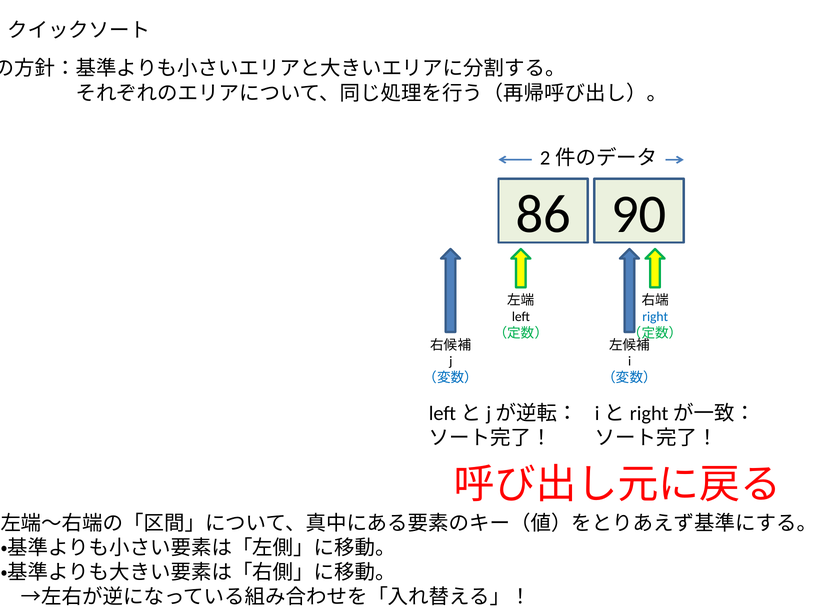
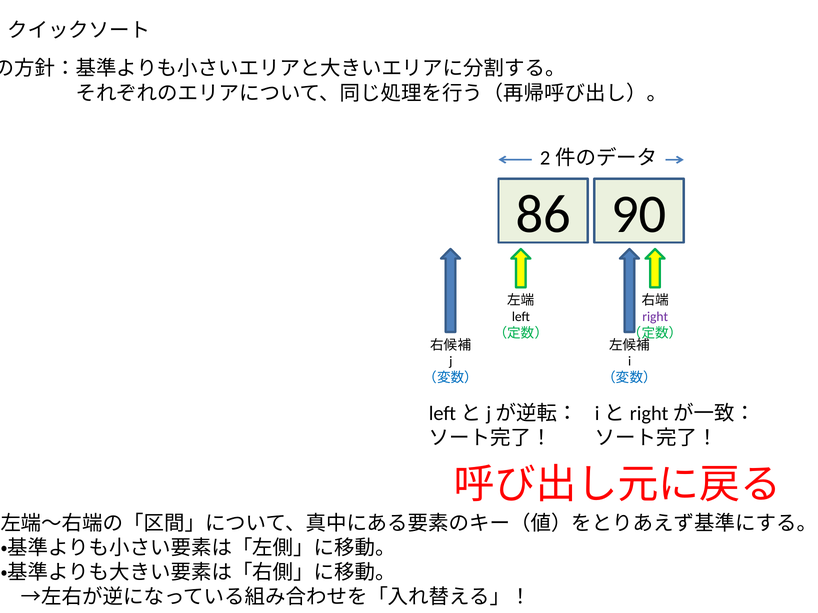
right colour: blue -> purple (655, 317)
